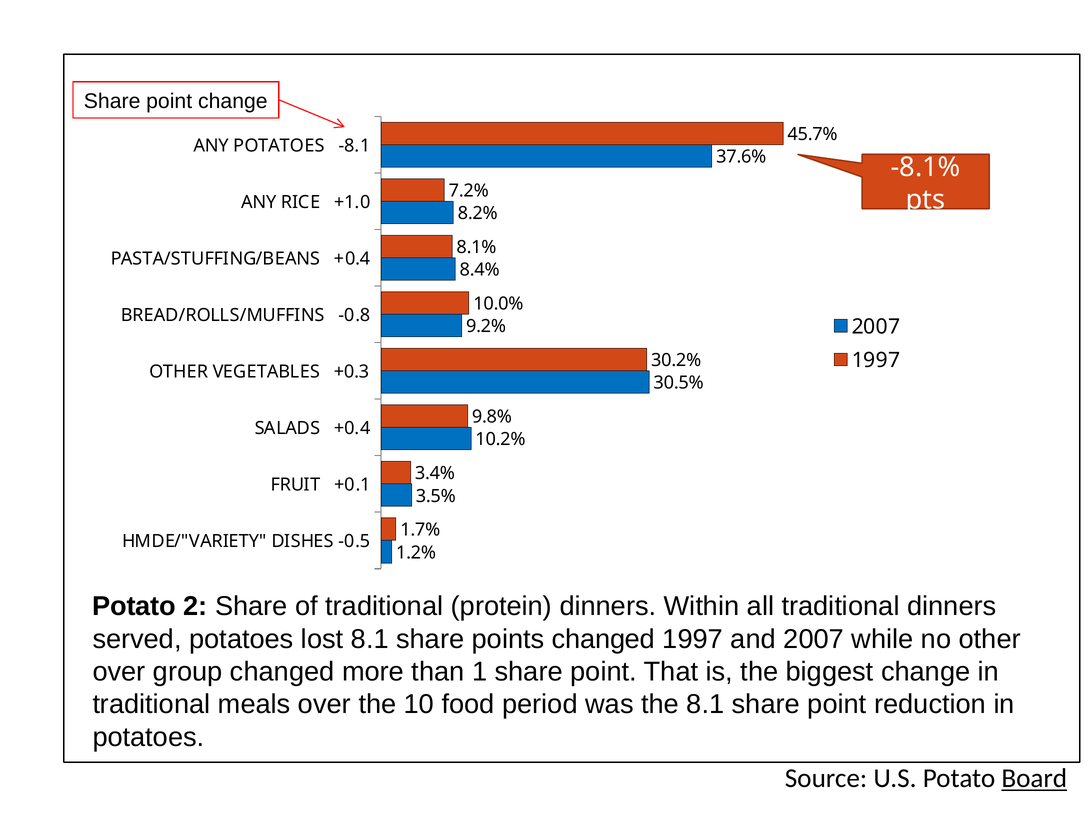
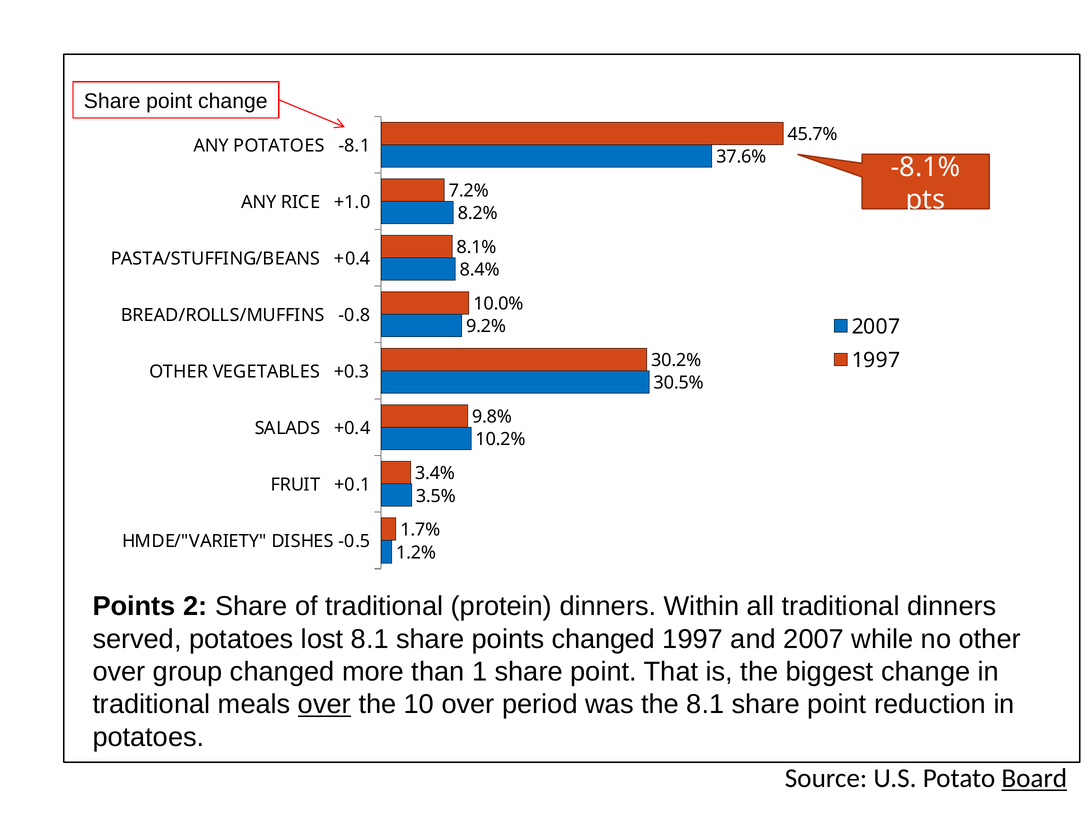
Potato: Potato -> Points (134, 606)
over underline: none -> present (324, 704)
10 food: food -> over (468, 704)
